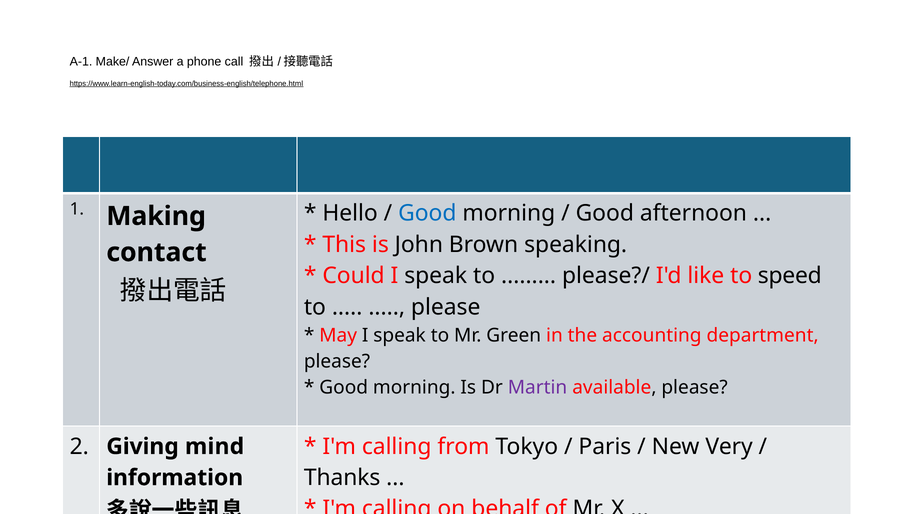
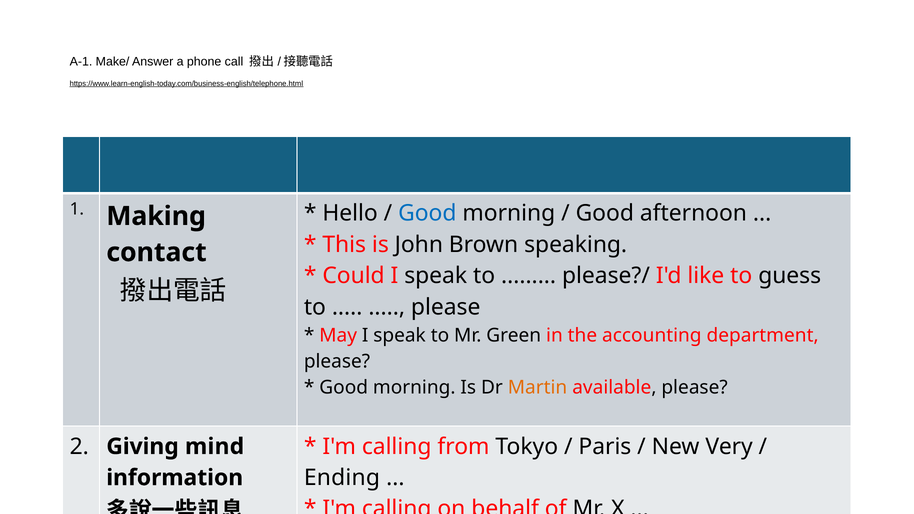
speed: speed -> guess (790, 276)
Martin colour: purple -> orange (538, 388)
Thanks: Thanks -> Ending (342, 478)
